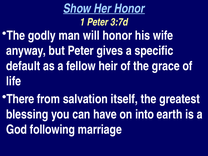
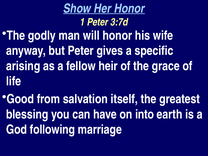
default: default -> arising (23, 66)
There: There -> Good (20, 99)
